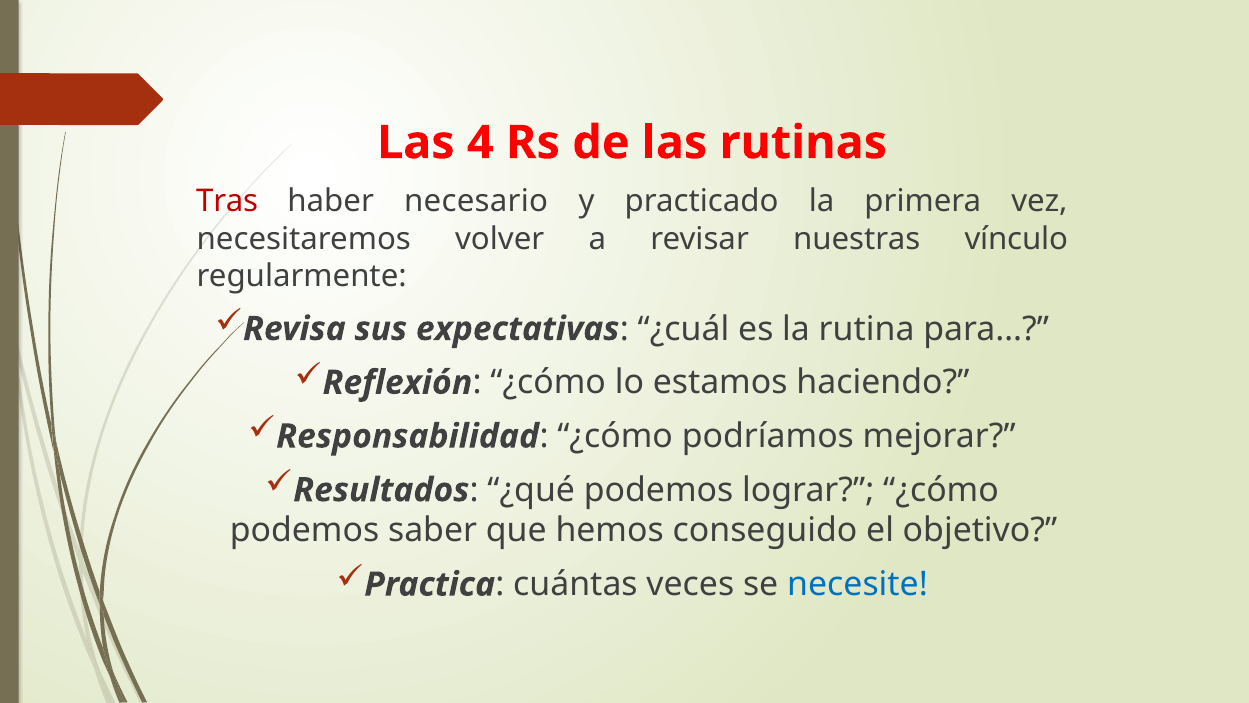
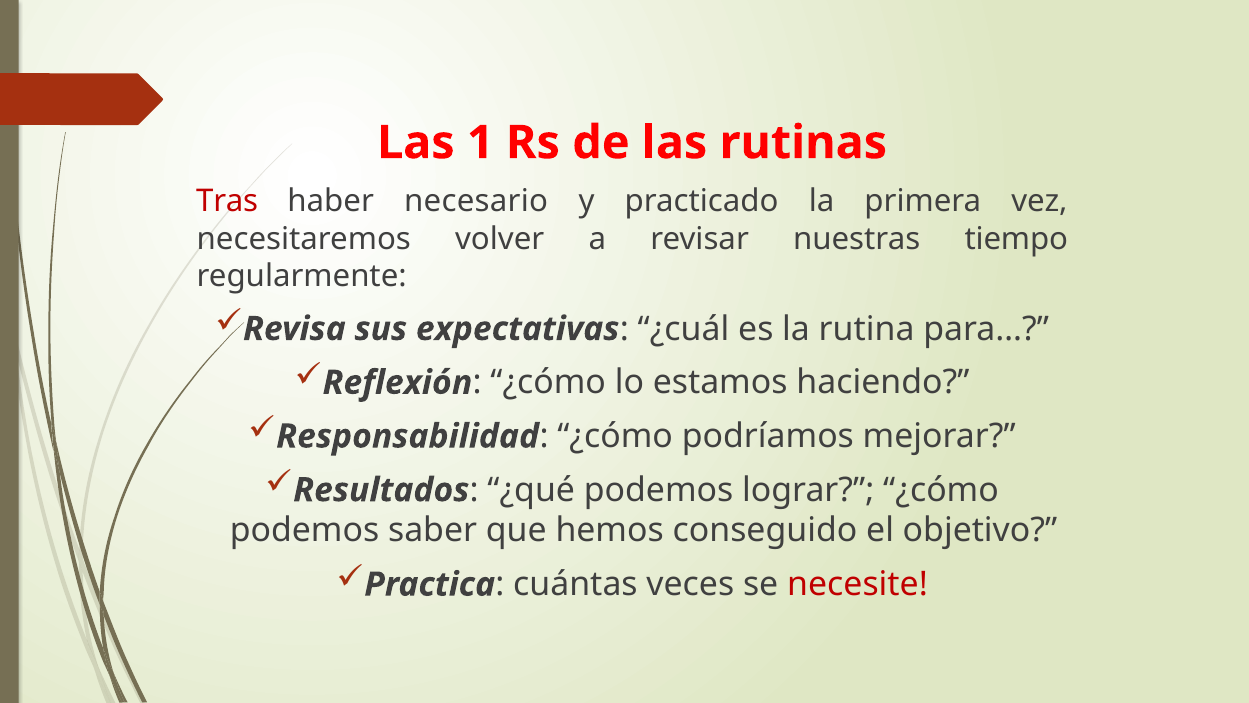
4: 4 -> 1 (480, 143)
vínculo: vínculo -> tiempo (1016, 239)
necesite colour: blue -> red (858, 584)
